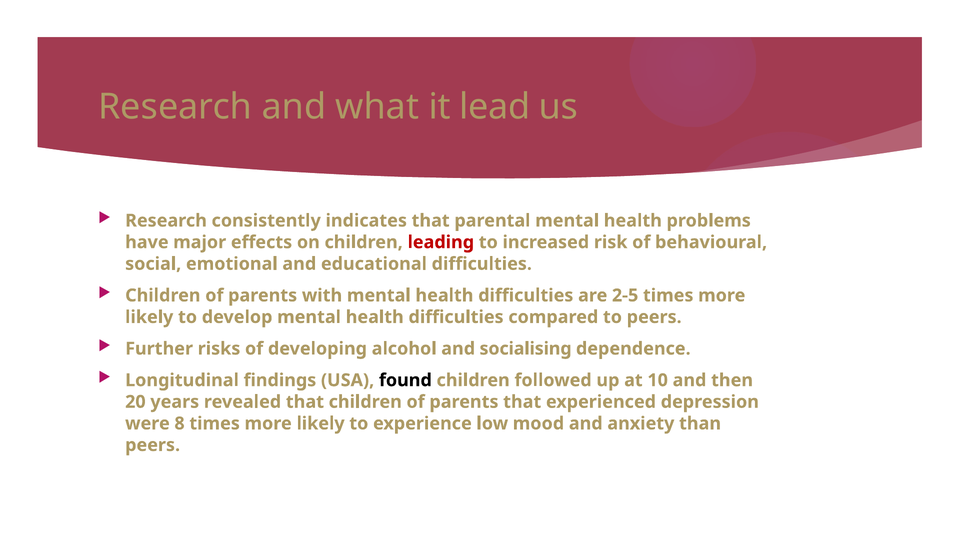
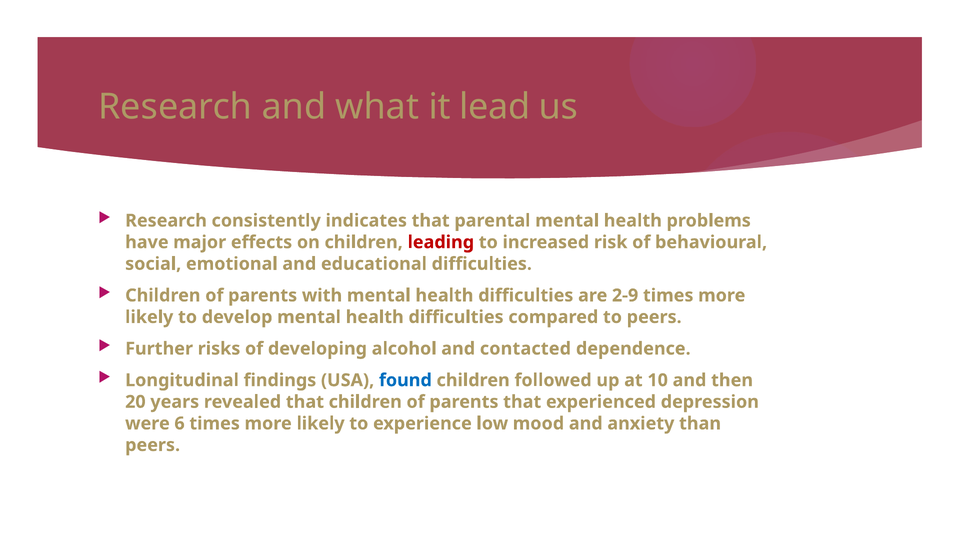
2-5: 2-5 -> 2-9 (625, 295)
socialising: socialising -> contacted (525, 349)
found colour: black -> blue (405, 380)
8: 8 -> 6 (180, 423)
